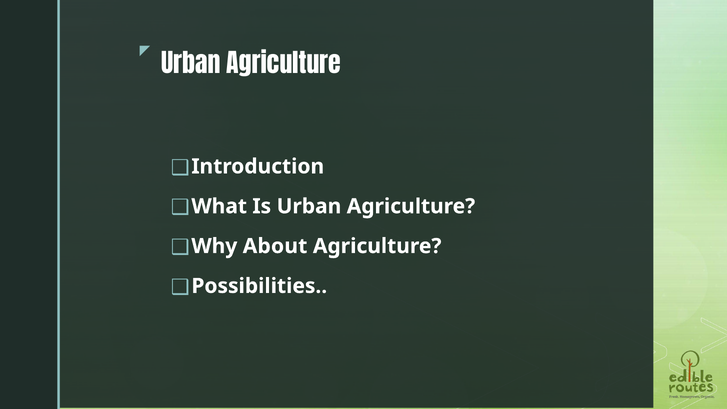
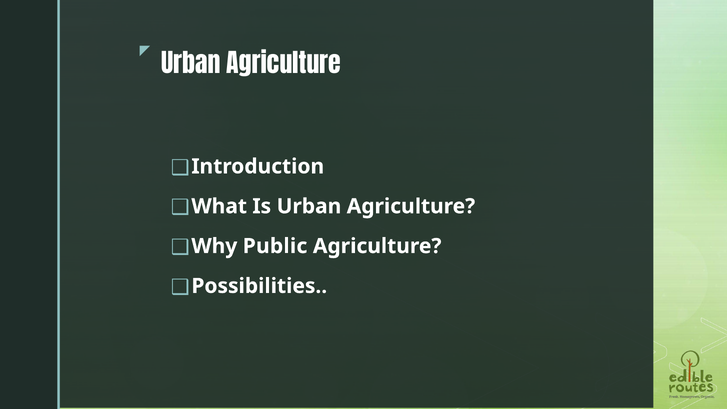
About: About -> Public (275, 246)
